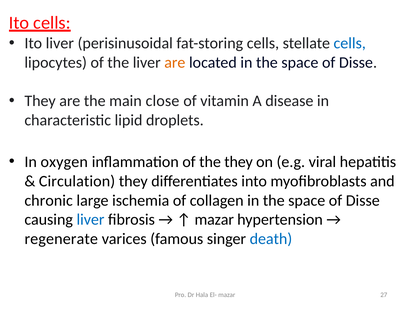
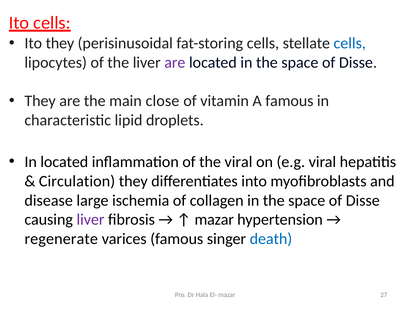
Ito liver: liver -> they (60, 43)
are colour: orange -> purple (175, 63)
A disease: disease -> famous (289, 101)
In oxygen: oxygen -> located (64, 162)
the they: they -> viral (238, 162)
chronic: chronic -> disease (49, 200)
liver colour: blue -> purple (91, 220)
